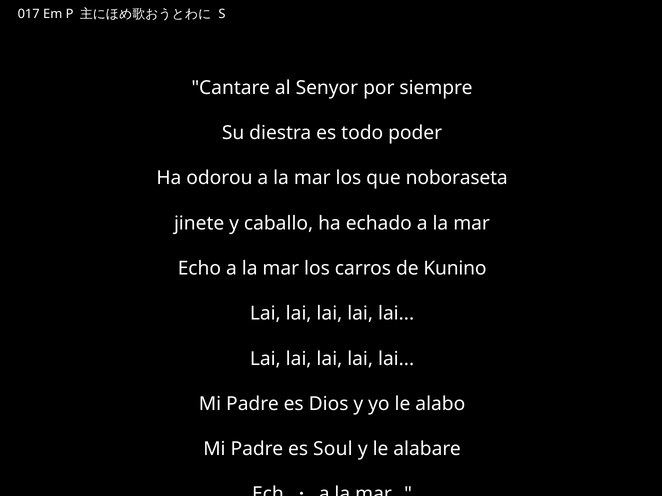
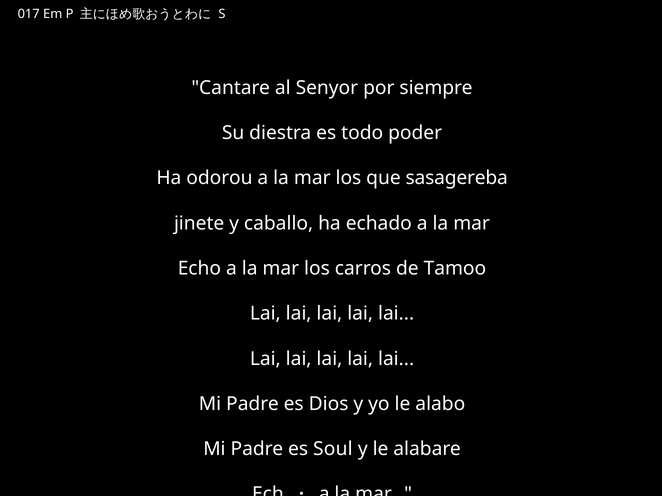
noboraseta: noboraseta -> sasagereba (457, 178)
Kunino: Kunino -> Tamoo (455, 269)
